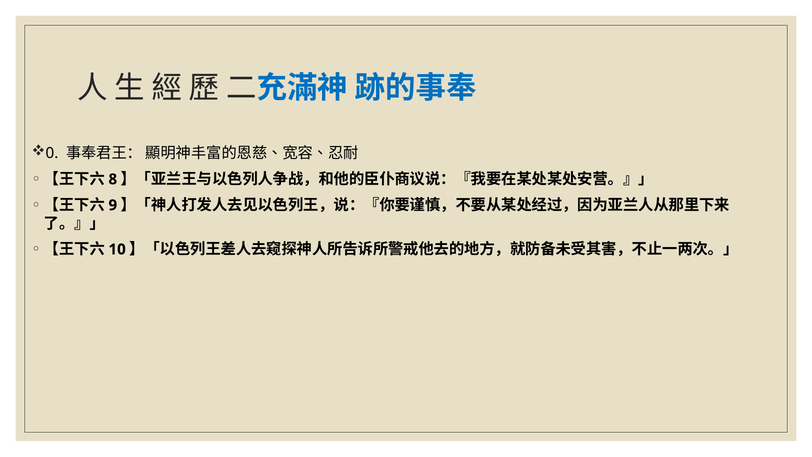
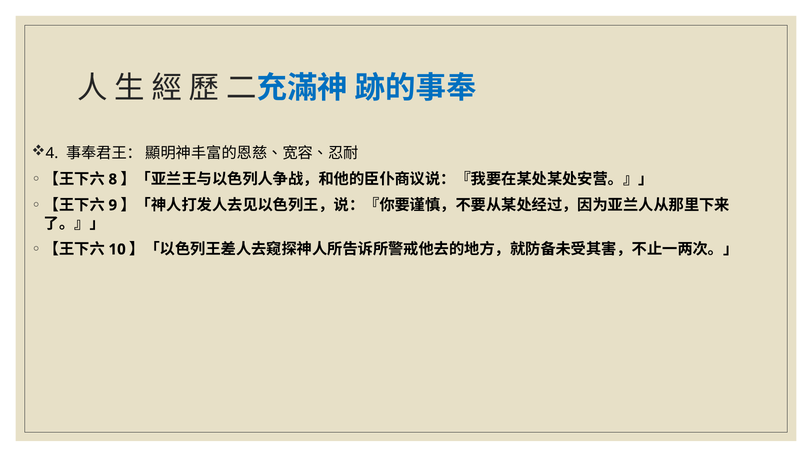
0: 0 -> 4 (52, 153)
